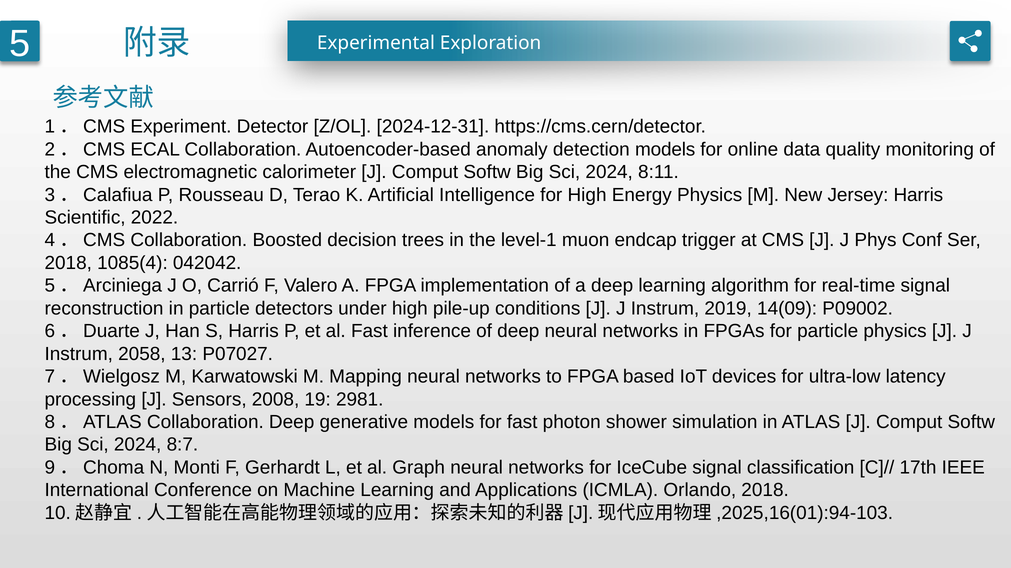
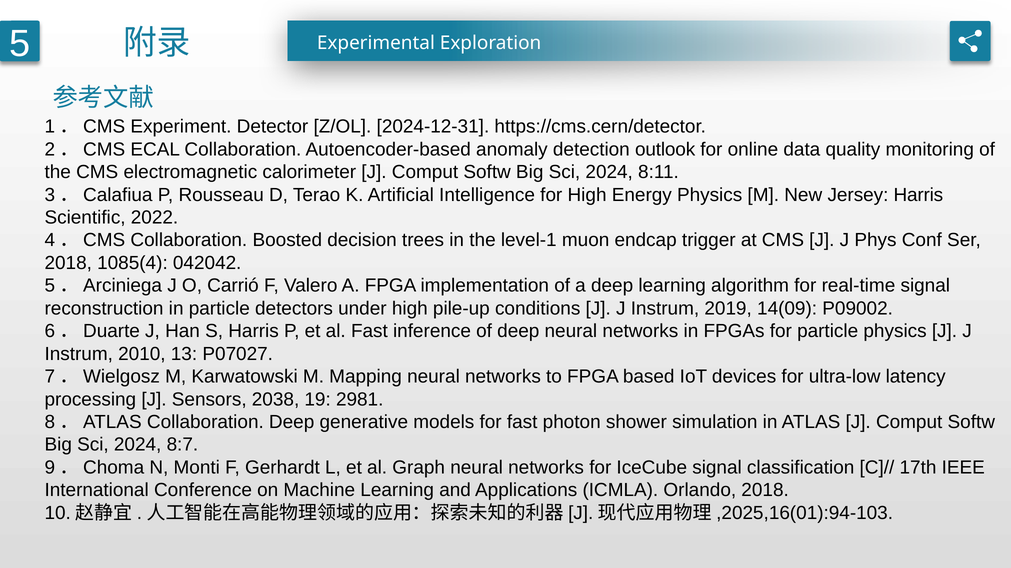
detection models: models -> outlook (665, 150)
2058: 2058 -> 2010 (142, 354)
2008: 2008 -> 2038 (276, 400)
